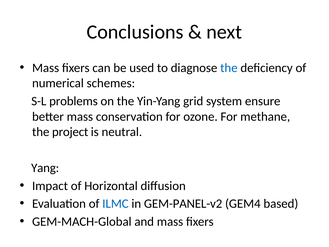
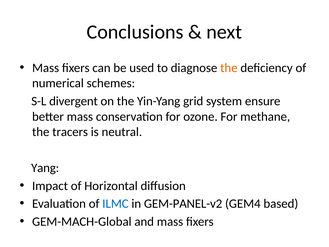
the colour: blue -> orange (229, 68)
problems: problems -> divergent (73, 101)
project: project -> tracers (70, 132)
